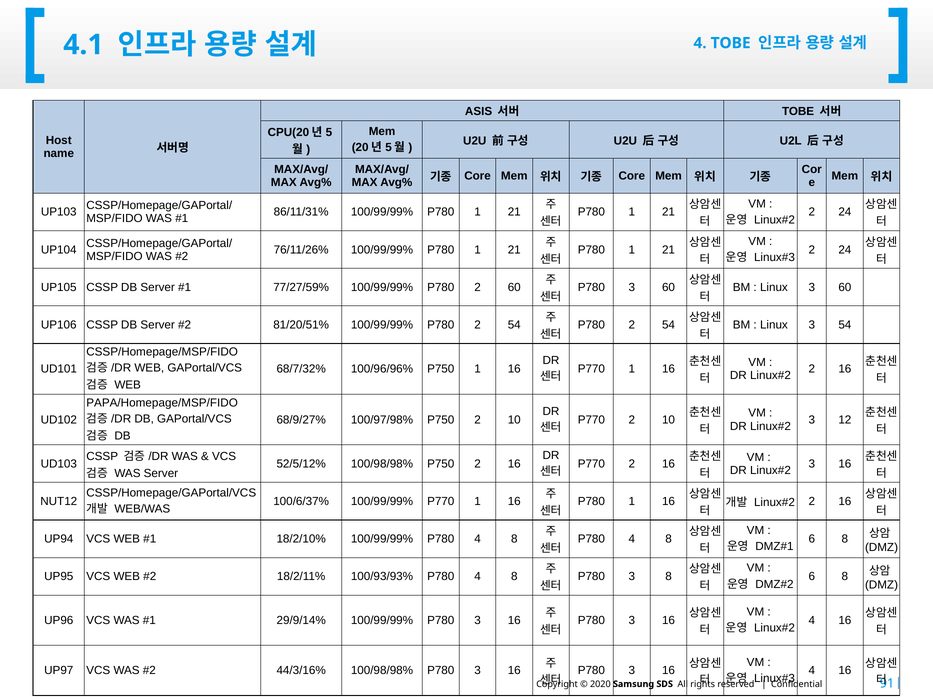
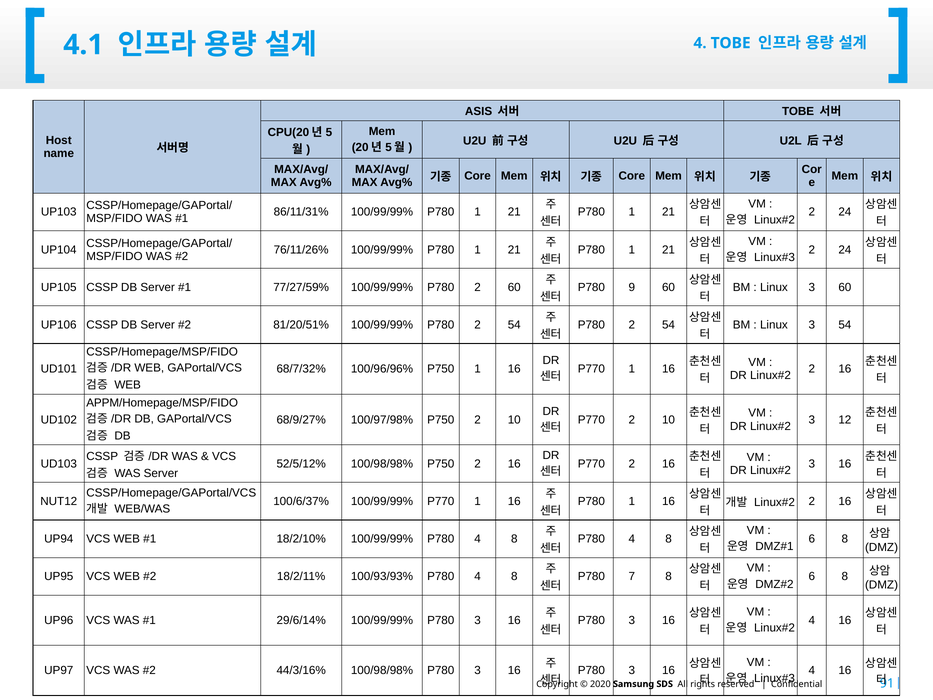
3: 3 -> 9 (632, 287)
PAPA/Homepage/MSP/FIDO: PAPA/Homepage/MSP/FIDO -> APPM/Homepage/MSP/FIDO (162, 403)
3: 3 -> 7 (632, 576)
29/9/14%: 29/9/14% -> 29/6/14% (301, 620)
